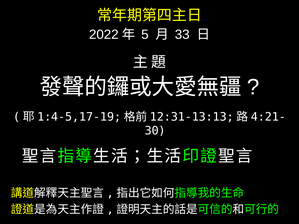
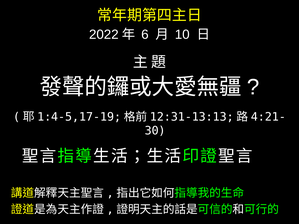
5: 5 -> 6 (145, 35)
33: 33 -> 10 (182, 35)
